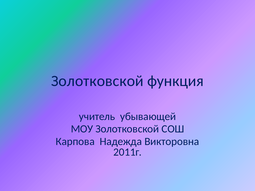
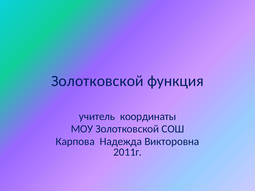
убывающей: убывающей -> координаты (148, 117)
